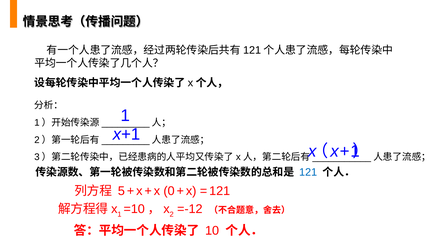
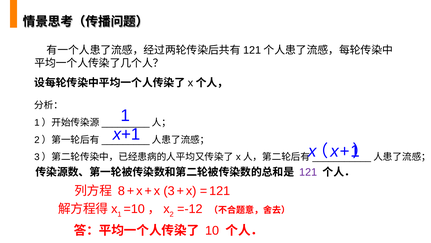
121 colour: blue -> purple (308, 172)
5: 5 -> 8 (121, 191)
0: 0 -> 3 (169, 191)
